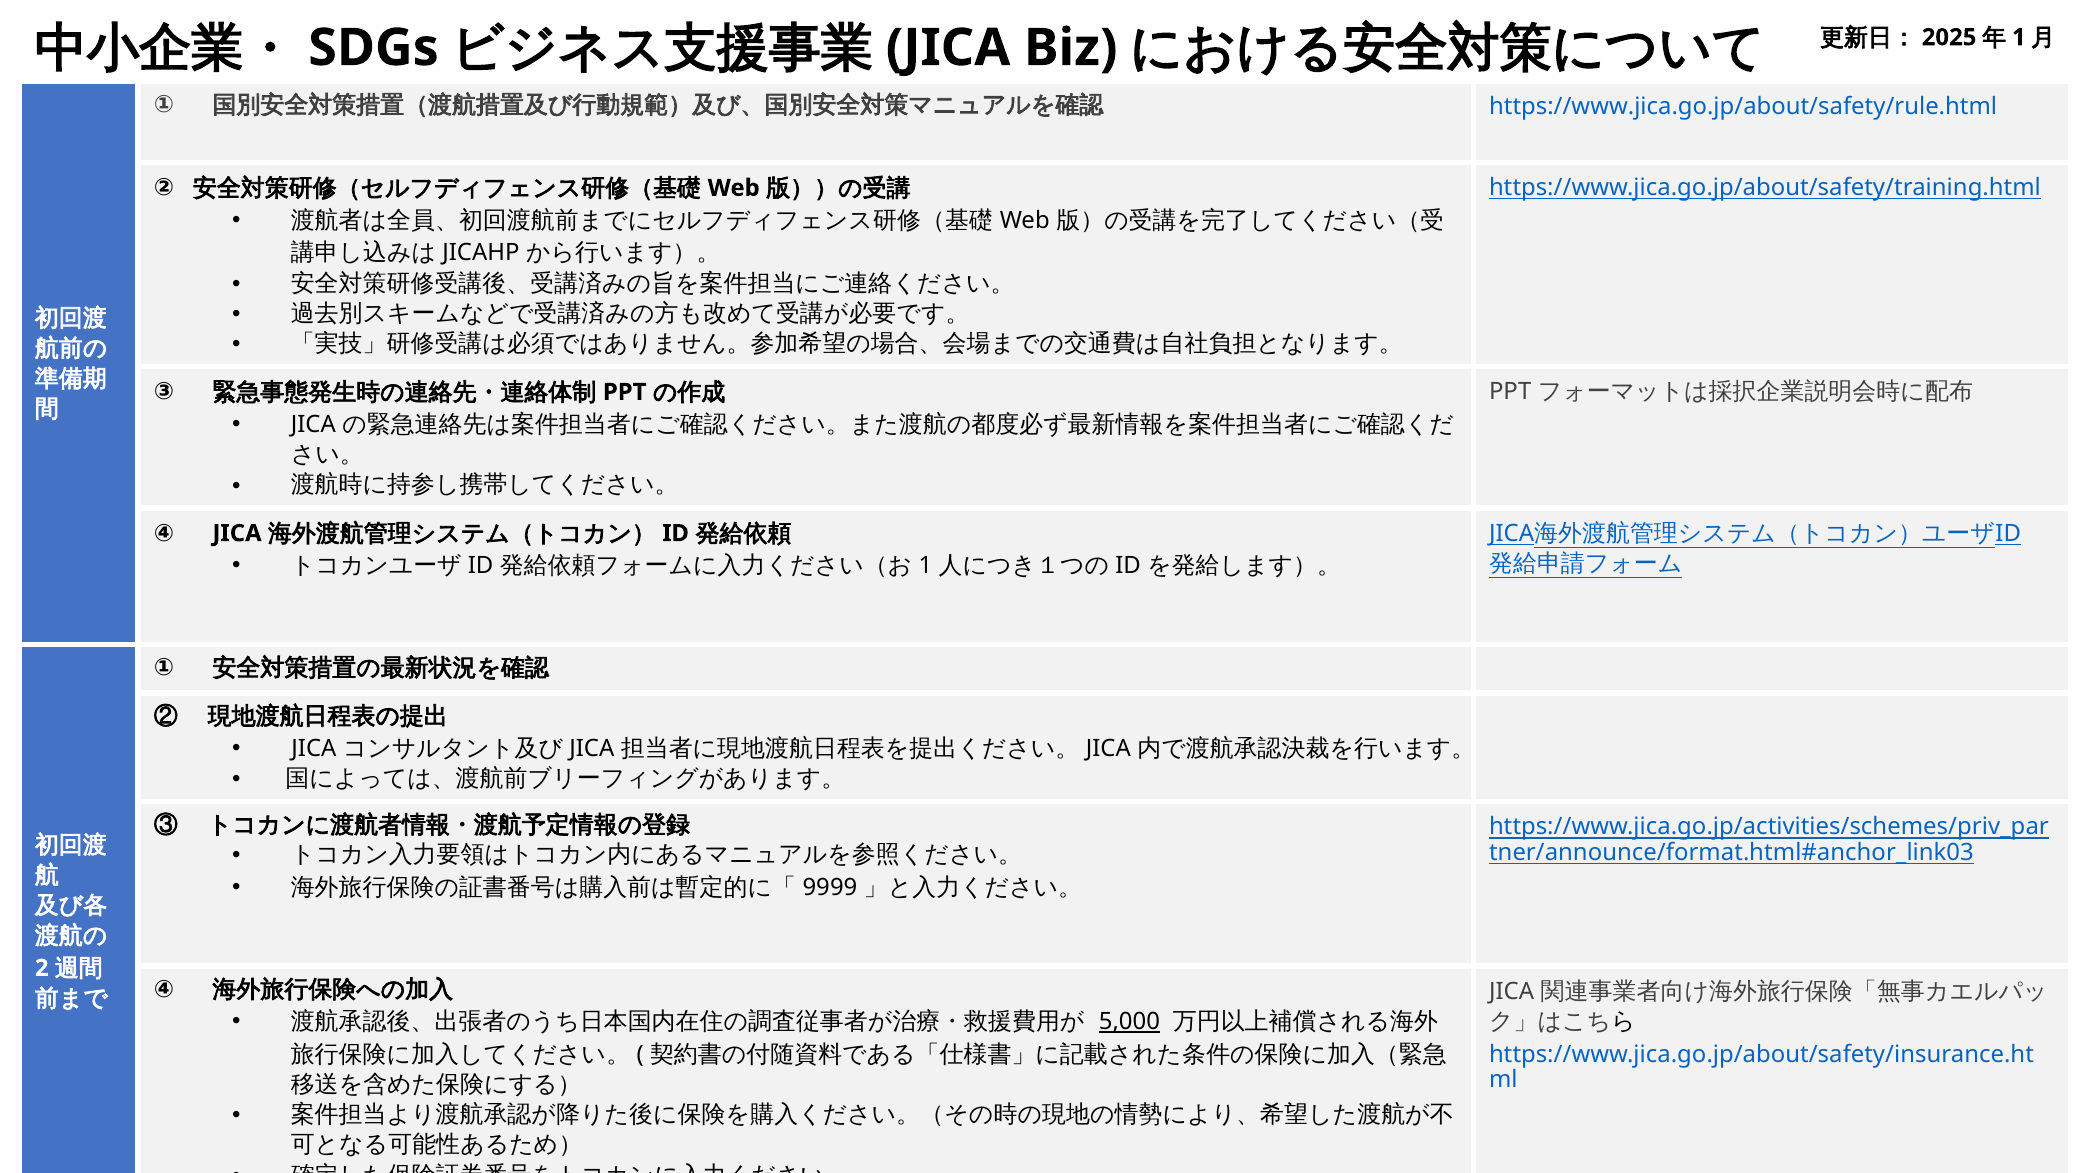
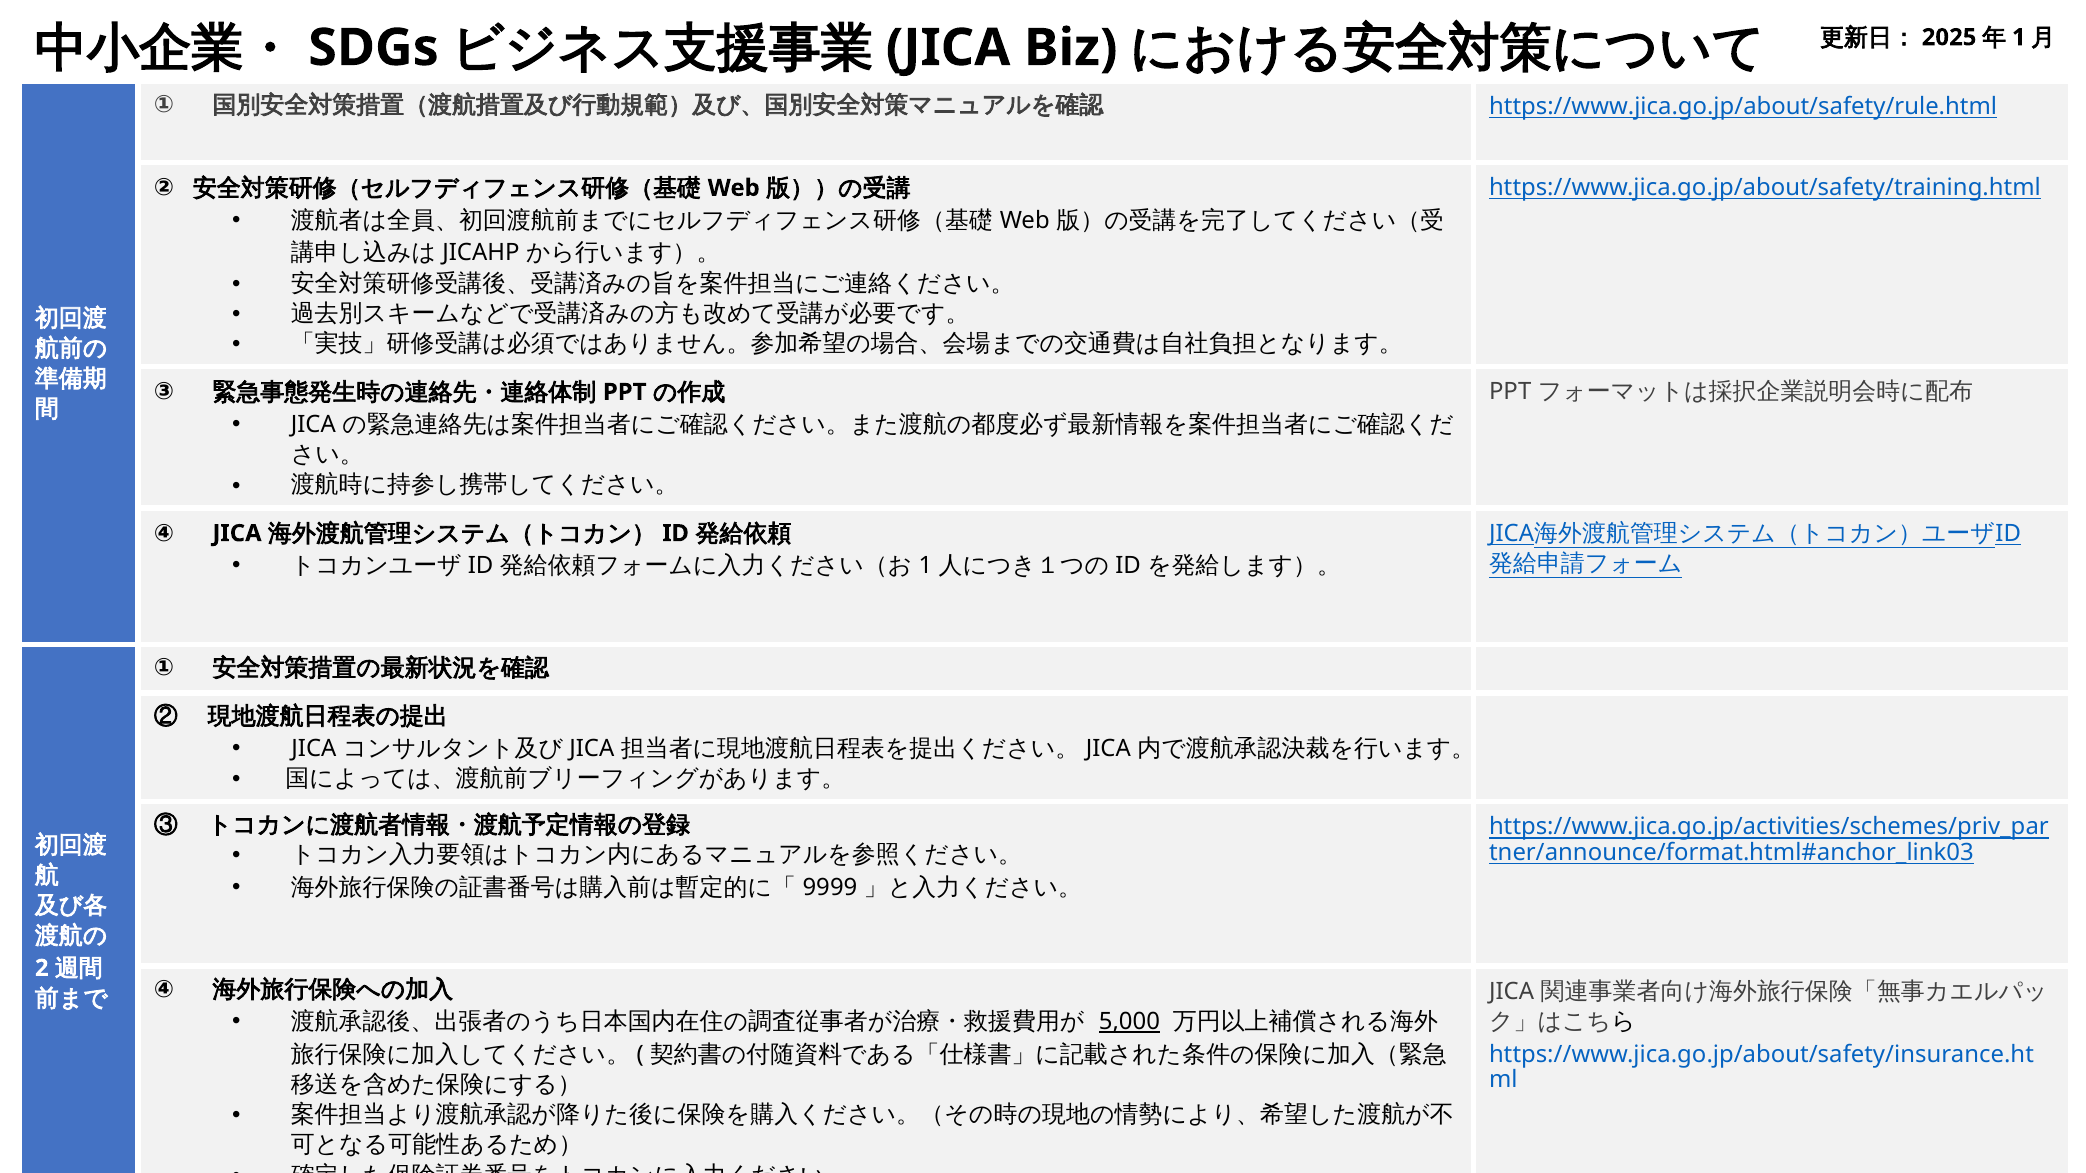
https://www.jica.go.jp/about/safety/rule.html underline: none -> present (1743, 107)
